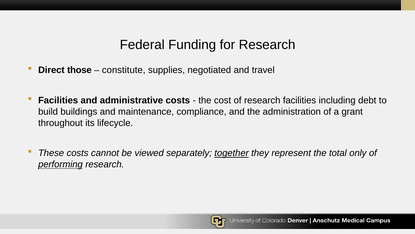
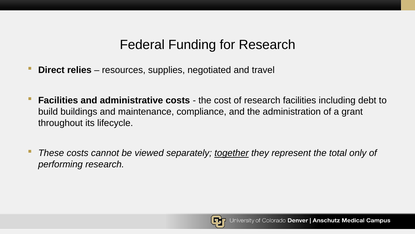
those: those -> relies (79, 70)
constitute: constitute -> resources (124, 70)
performing underline: present -> none (60, 164)
